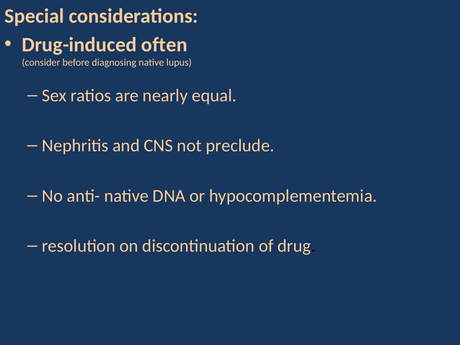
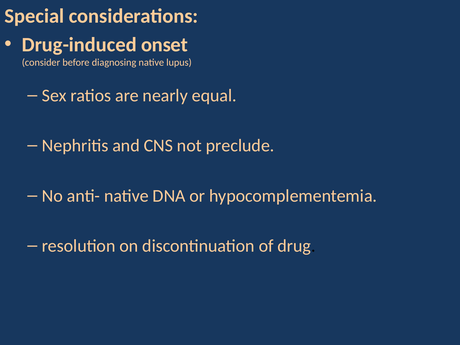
often: often -> onset (164, 45)
